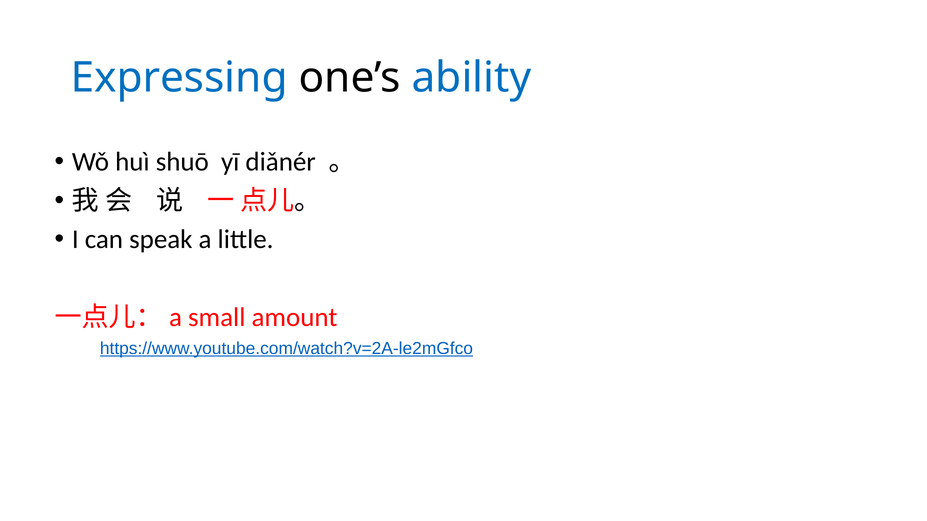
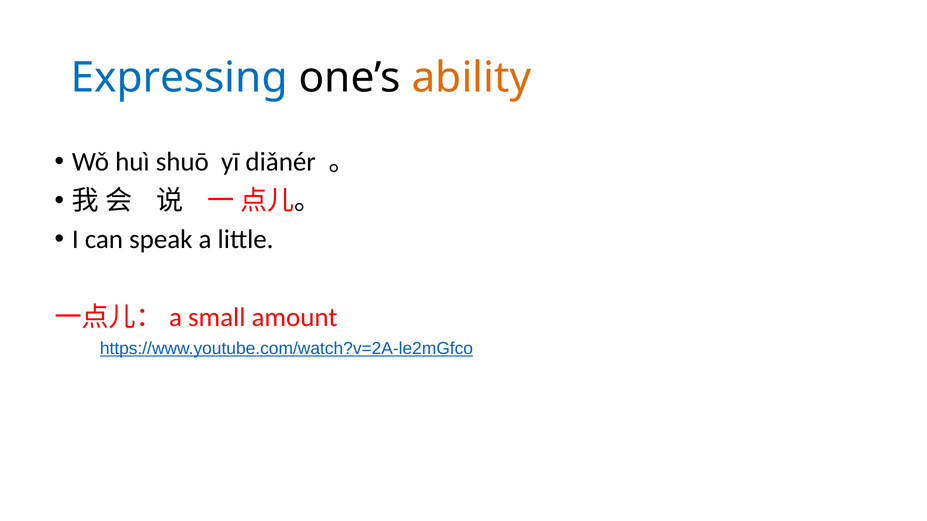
ability colour: blue -> orange (471, 78)
